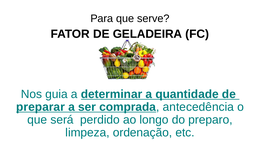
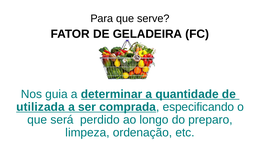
preparar: preparar -> utilizada (41, 107)
antecedência: antecedência -> especificando (198, 107)
